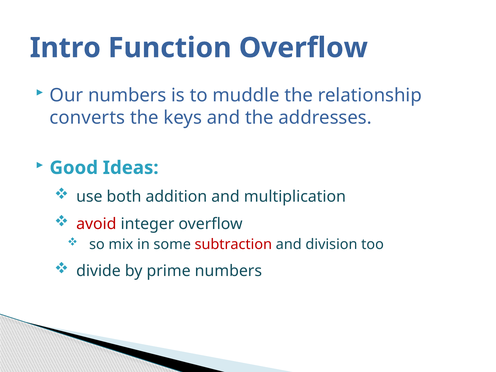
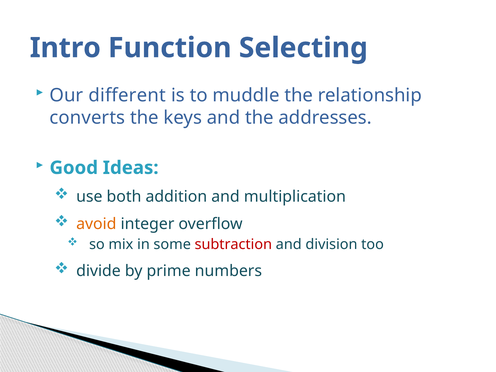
Function Overflow: Overflow -> Selecting (303, 48)
Our numbers: numbers -> different (127, 95)
avoid colour: red -> orange (96, 224)
